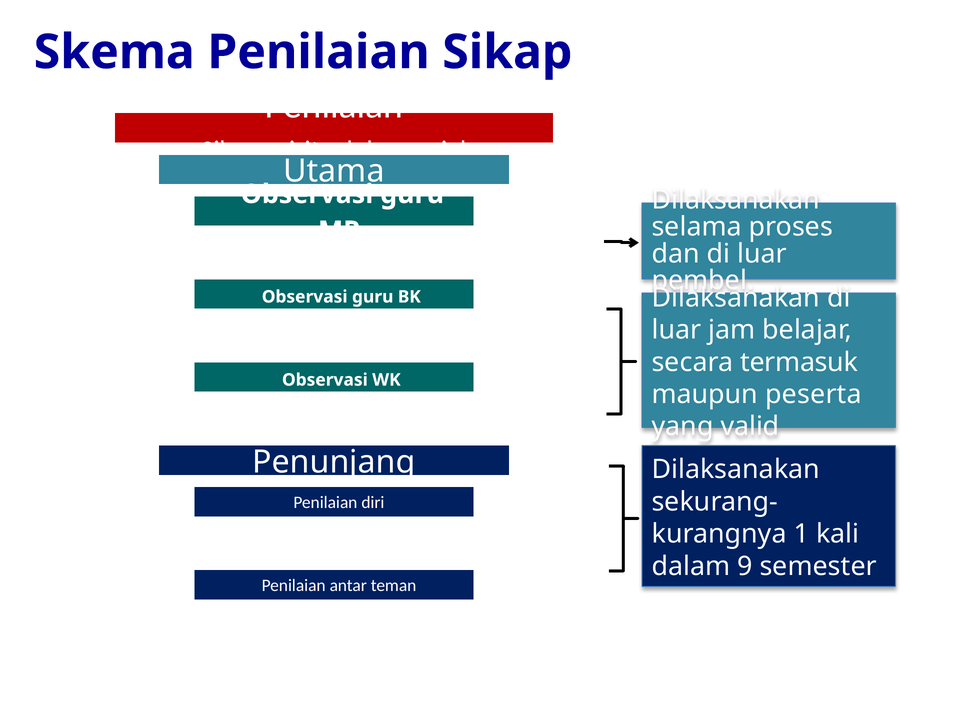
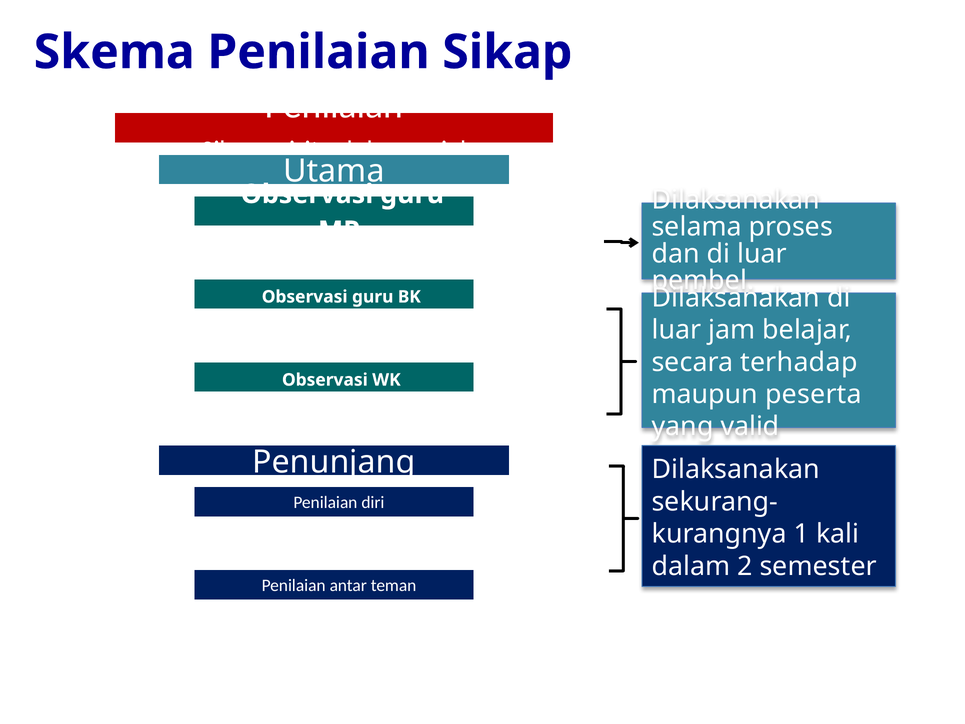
termasuk: termasuk -> terhadap (799, 362)
9: 9 -> 2 (745, 566)
